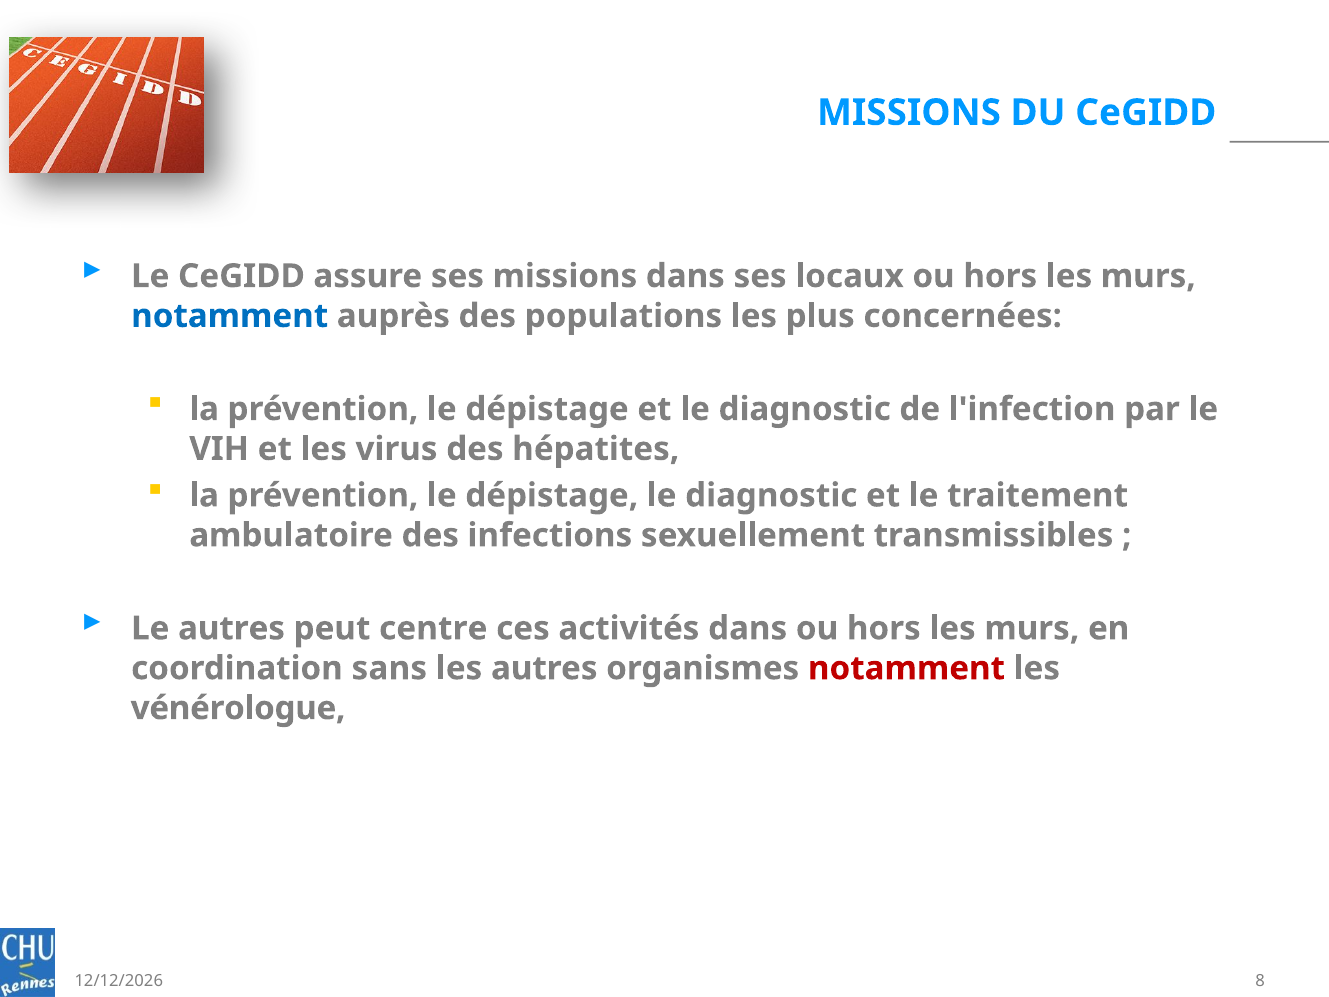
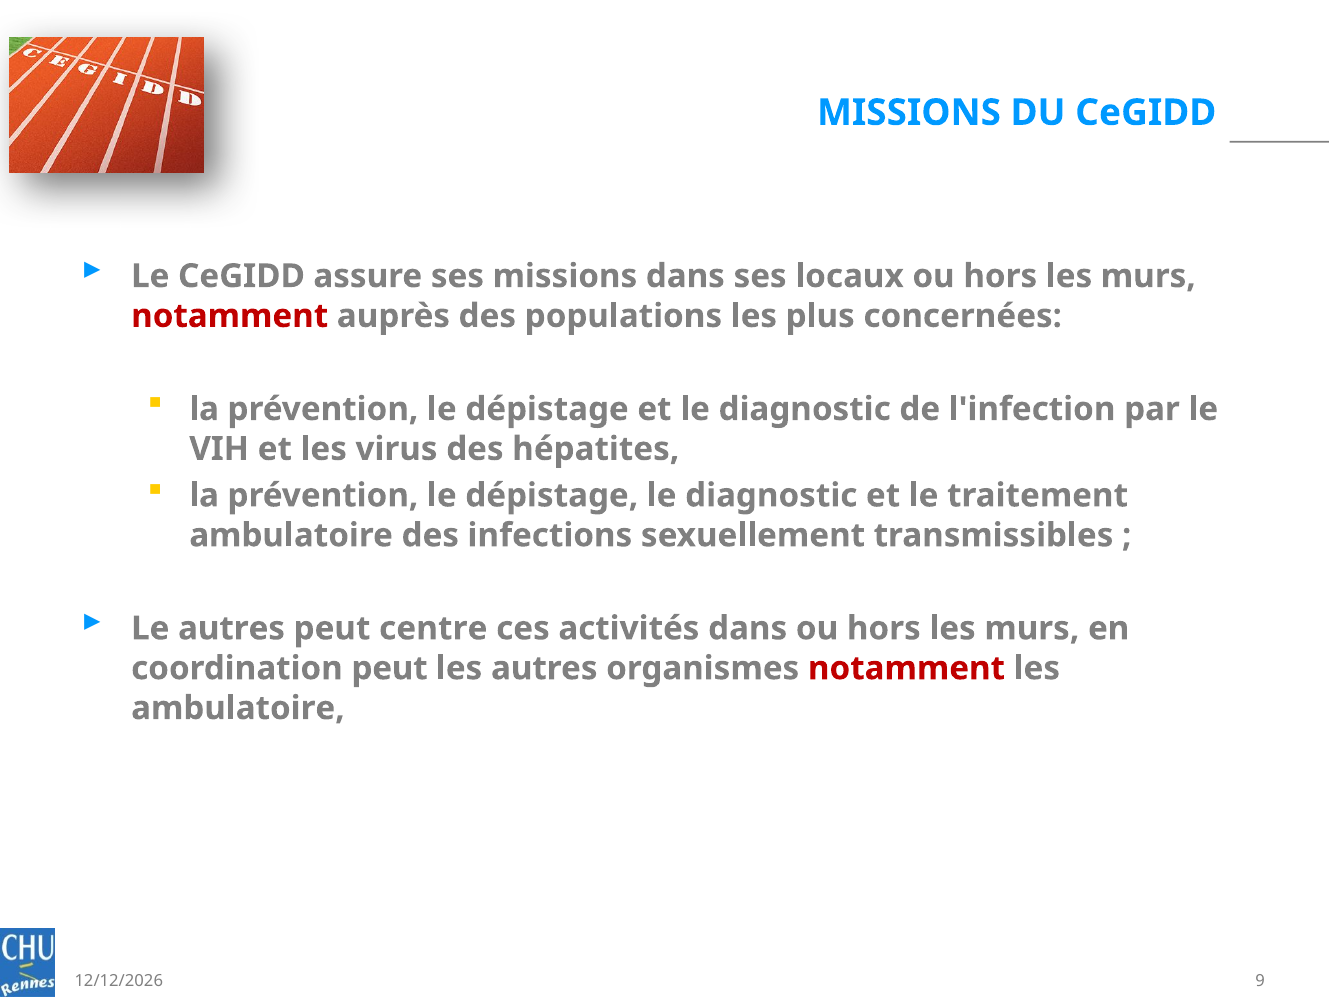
notamment colour: blue -> red (230, 316)
coordination sans: sans -> peut (390, 668)
vénérologue: vénérologue -> ambulatoire (238, 708)
8: 8 -> 9 (1260, 981)
